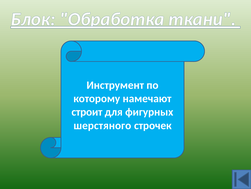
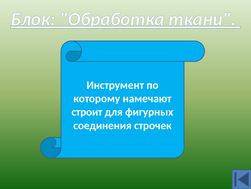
шерстяного: шерстяного -> соединения (102, 125)
